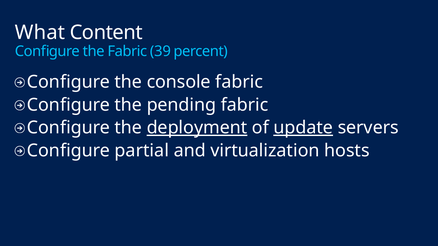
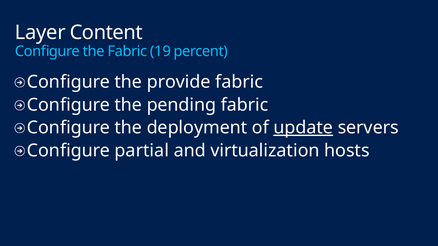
What: What -> Layer (40, 33)
39: 39 -> 19 (160, 52)
console: console -> provide (179, 82)
deployment underline: present -> none (197, 128)
